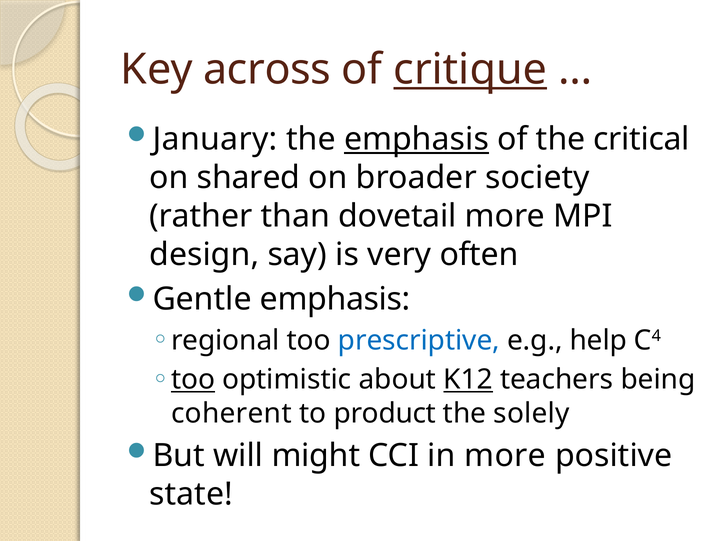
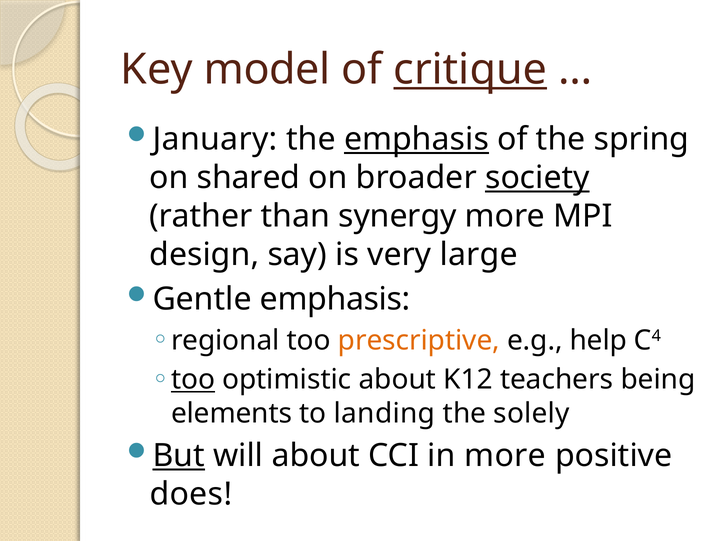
across: across -> model (267, 70)
critical: critical -> spring (641, 139)
society underline: none -> present (537, 178)
dovetail: dovetail -> synergy (397, 216)
often: often -> large (479, 255)
prescriptive colour: blue -> orange (419, 341)
K12 underline: present -> none (468, 380)
coherent: coherent -> elements (232, 414)
product: product -> landing (385, 414)
But underline: none -> present (179, 456)
will might: might -> about (316, 456)
state: state -> does (191, 495)
